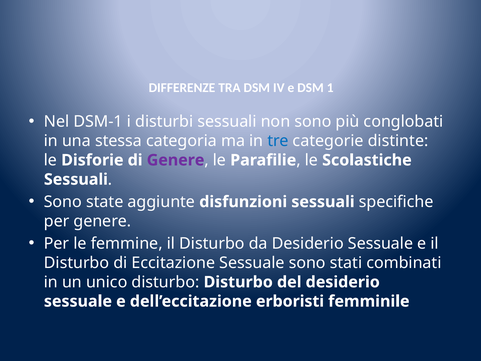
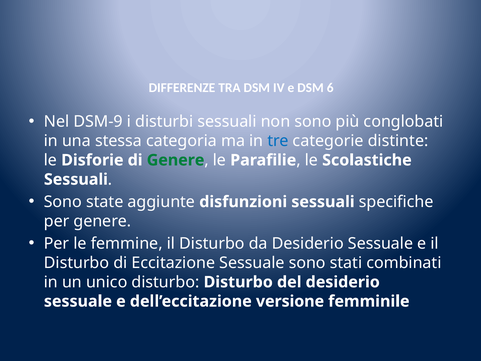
1: 1 -> 6 (330, 88)
DSM-1: DSM-1 -> DSM-9 (98, 122)
Genere colour: purple -> green (176, 160)
erboristi: erboristi -> versione (290, 301)
